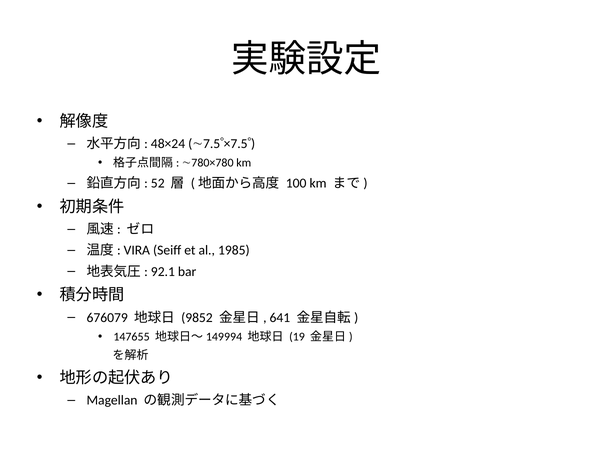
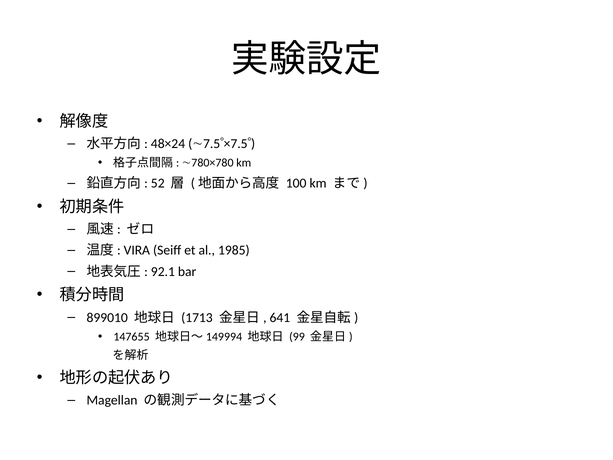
676079: 676079 -> 899010 (107, 317)
9852: 9852 -> 1713 (197, 317)
19: 19 -> 99 (297, 337)
